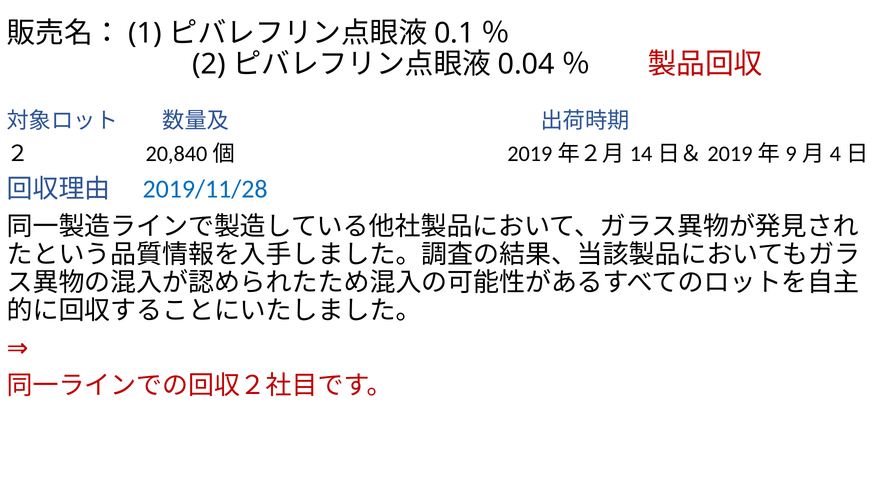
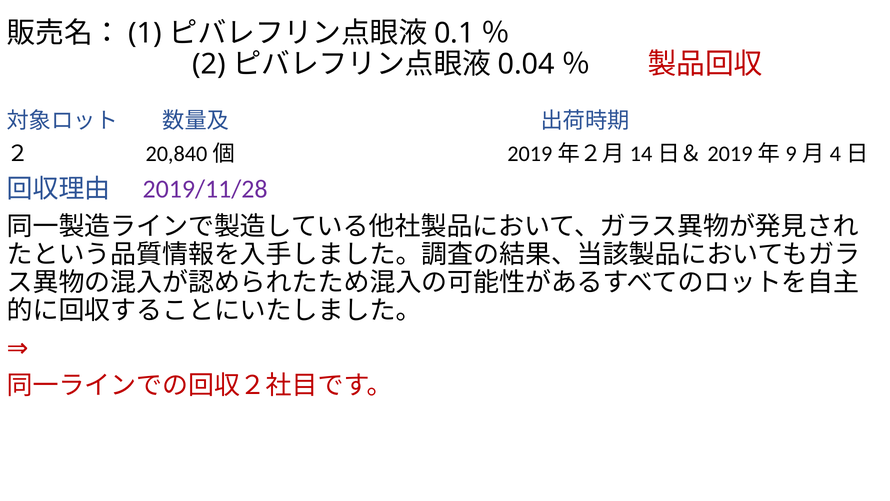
2019/11/28 colour: blue -> purple (205, 189)
